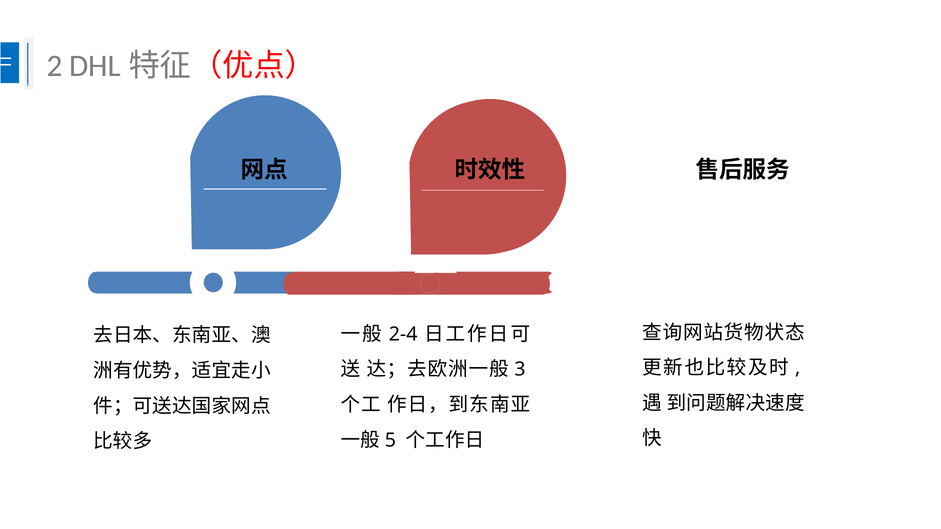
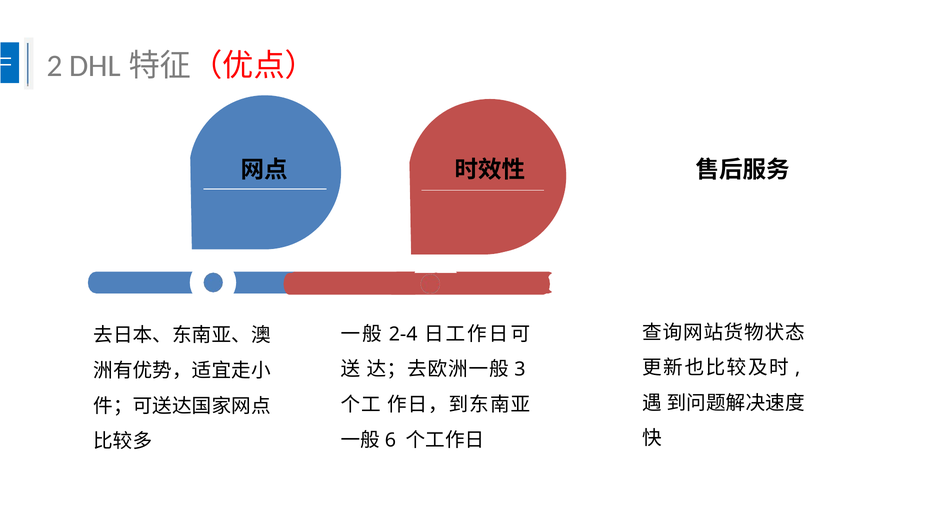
5: 5 -> 6 (390, 440)
